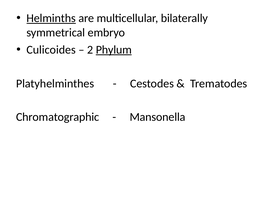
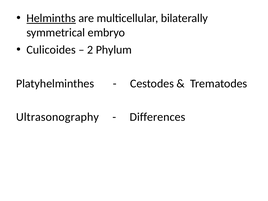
Phylum underline: present -> none (114, 50)
Chromatographic: Chromatographic -> Ultrasonography (58, 117)
Mansonella: Mansonella -> Differences (157, 117)
